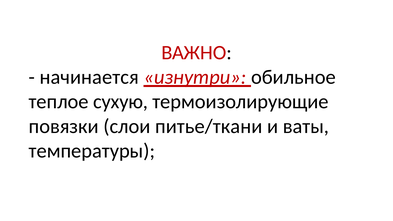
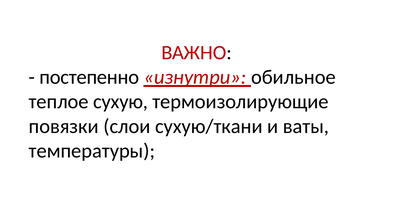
начинается: начинается -> постепенно (89, 77)
питье/ткани: питье/ткани -> сухую/ткани (209, 126)
